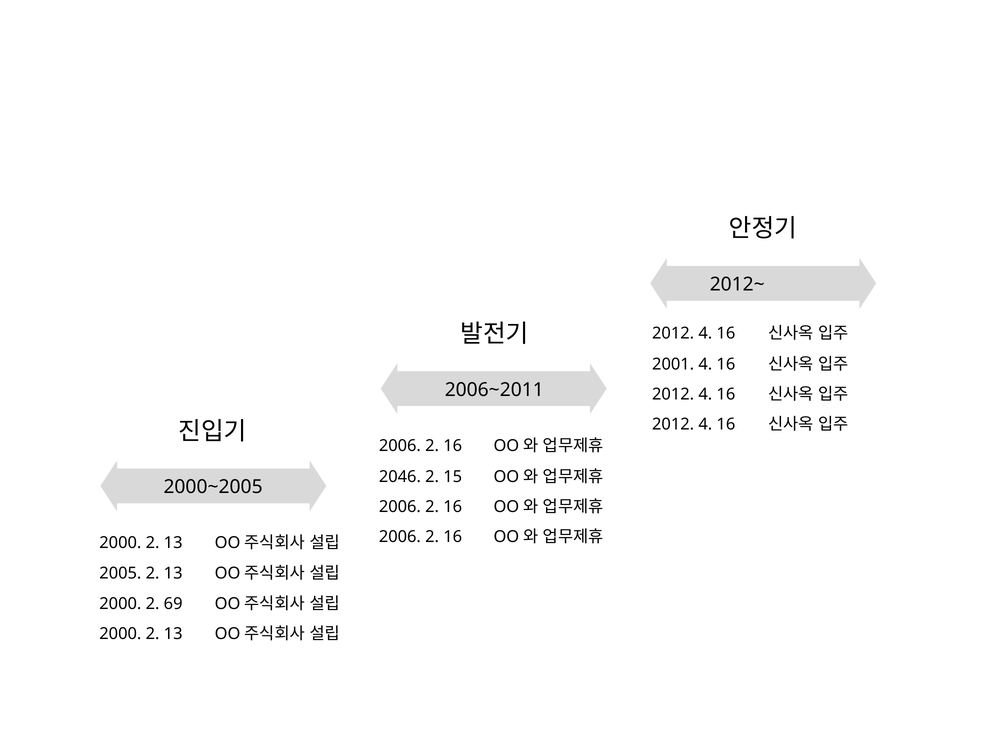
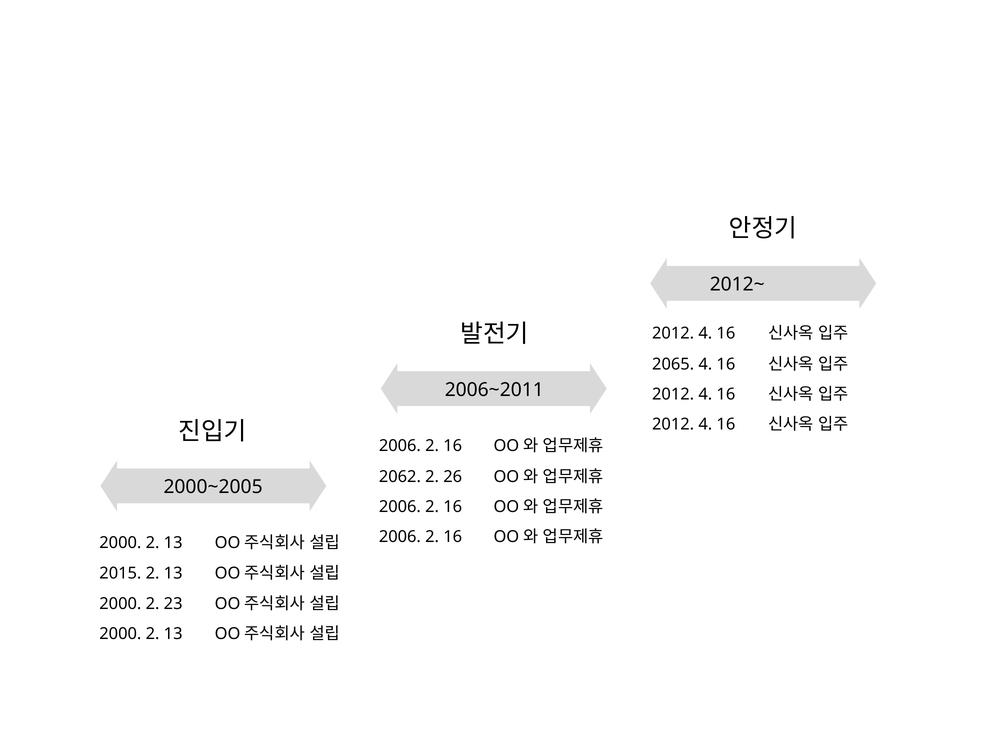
2001: 2001 -> 2065 (673, 364)
2046: 2046 -> 2062 (400, 477)
15: 15 -> 26 (453, 477)
2005: 2005 -> 2015 (120, 573)
69: 69 -> 23 (173, 603)
